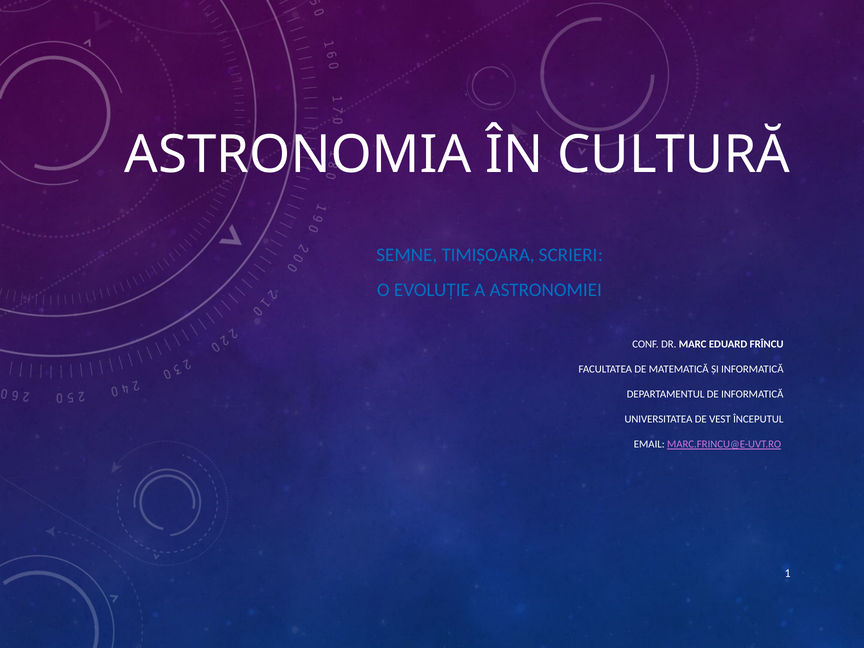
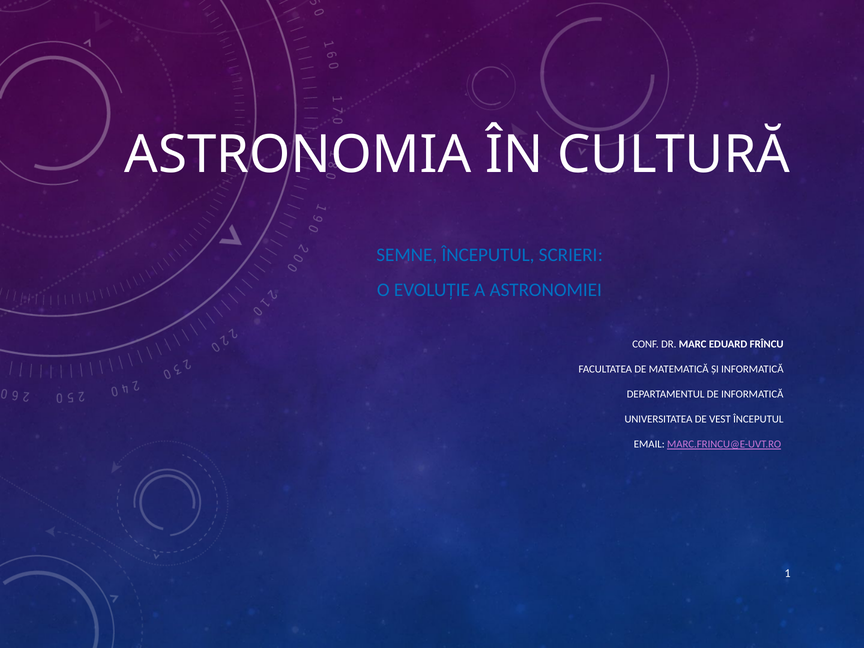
SEMNE TIMIȘOARA: TIMIȘOARA -> ÎNCEPUTUL (488, 255)
